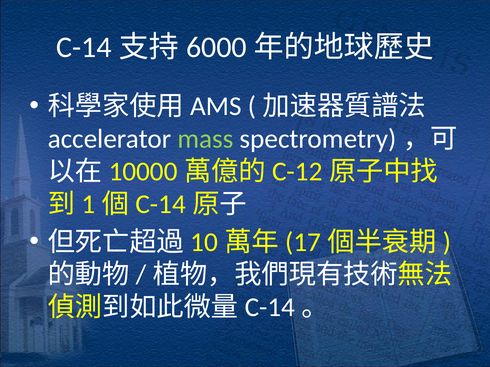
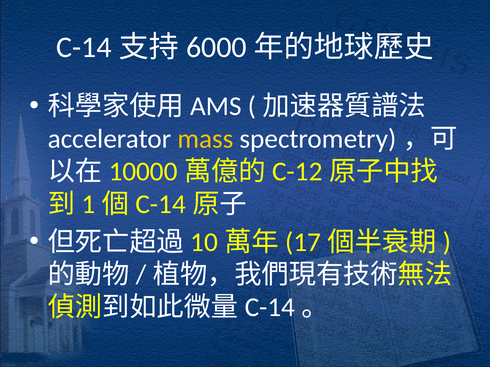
mass colour: light green -> yellow (205, 139)
